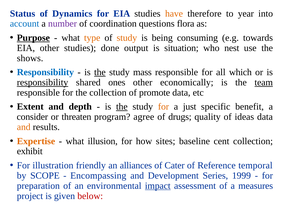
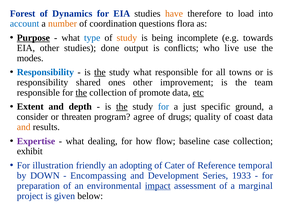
Status: Status -> Forest (23, 14)
year: year -> load (246, 14)
number colour: purple -> orange (62, 24)
type colour: orange -> blue (92, 38)
consuming: consuming -> incomplete (197, 38)
situation: situation -> conflicts (181, 48)
nest: nest -> live (232, 48)
shows: shows -> modes (30, 58)
study mass: mass -> what (142, 72)
which: which -> towns (240, 72)
responsibility underline: present -> none (43, 82)
economically: economically -> improvement (187, 82)
team underline: present -> none (264, 82)
the underline: none -> present (81, 93)
etc underline: none -> present (198, 93)
for colour: orange -> blue (163, 107)
benefit: benefit -> ground (250, 107)
ideas: ideas -> coast (244, 117)
Expertise colour: orange -> purple (36, 141)
illusion: illusion -> dealing (103, 141)
sites: sites -> flow (166, 141)
cent: cent -> case (222, 141)
alliances: alliances -> adopting (136, 166)
SCOPE: SCOPE -> DOWN (45, 176)
1999: 1999 -> 1933 (241, 176)
measures: measures -> marginal (256, 186)
below colour: red -> black (90, 196)
